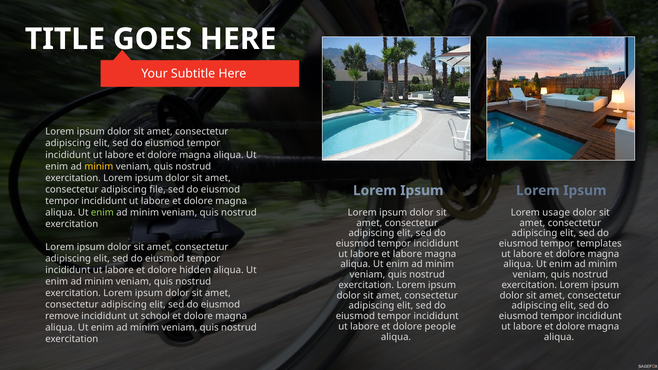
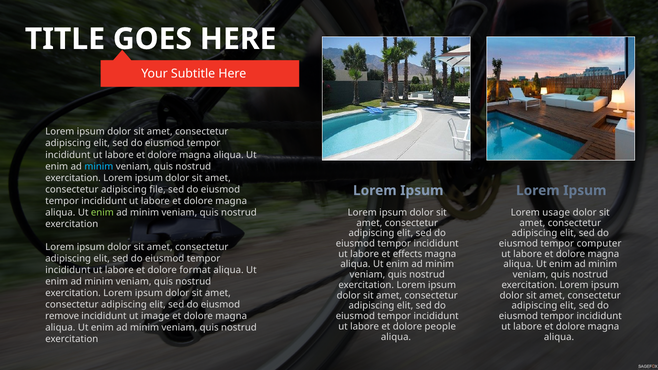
minim colour: yellow -> light blue (99, 166)
templates: templates -> computer (599, 244)
et labore: labore -> effects (408, 254)
hidden: hidden -> format (195, 270)
school: school -> image (155, 316)
